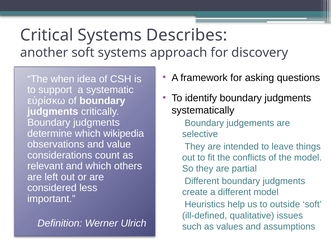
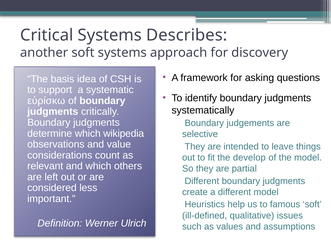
when: when -> basis (63, 79)
conflicts: conflicts -> develop (249, 158)
outside: outside -> famous (285, 205)
